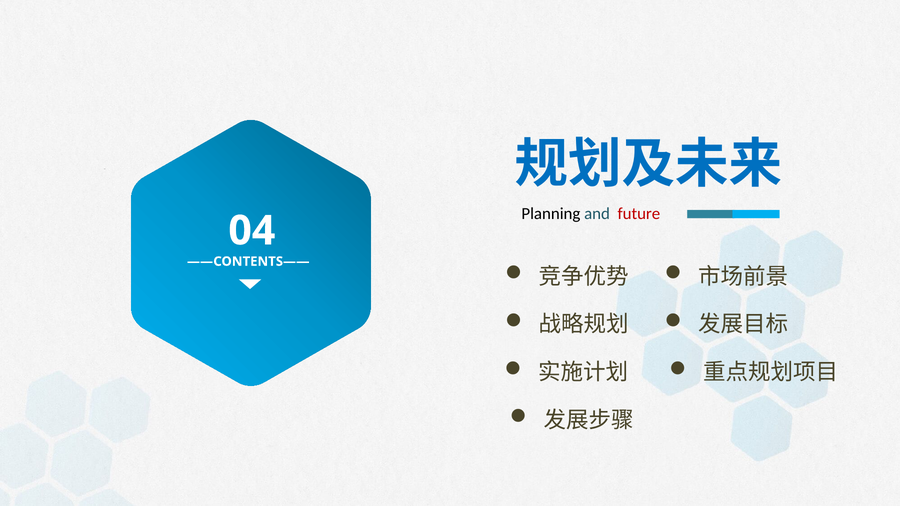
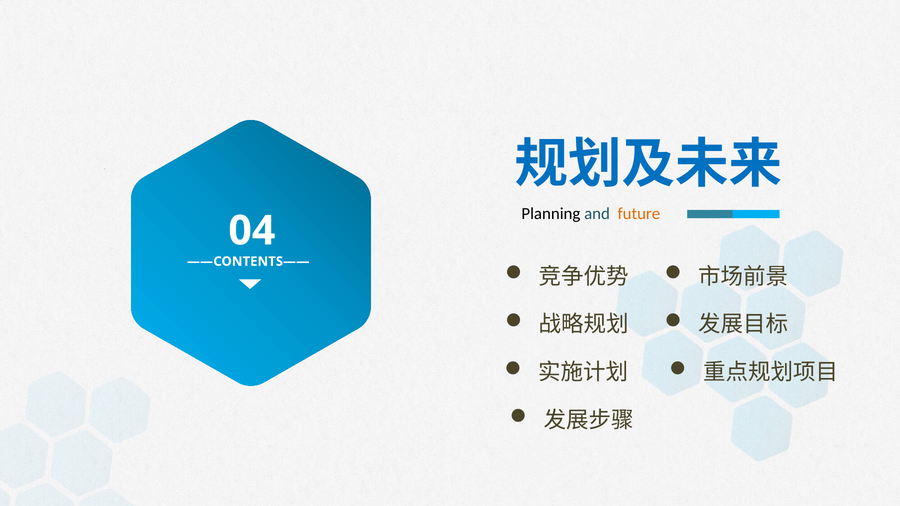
future colour: red -> orange (639, 214)
